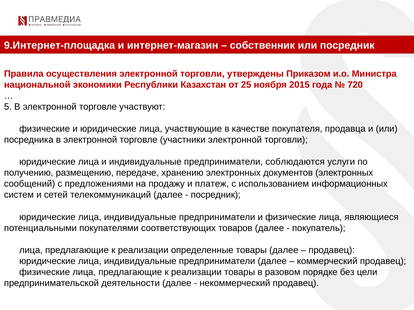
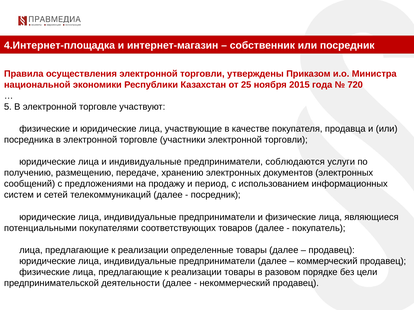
9.Интернет-площадка: 9.Интернет-площадка -> 4.Интернет-площадка (60, 45)
платеж: платеж -> период (212, 184)
